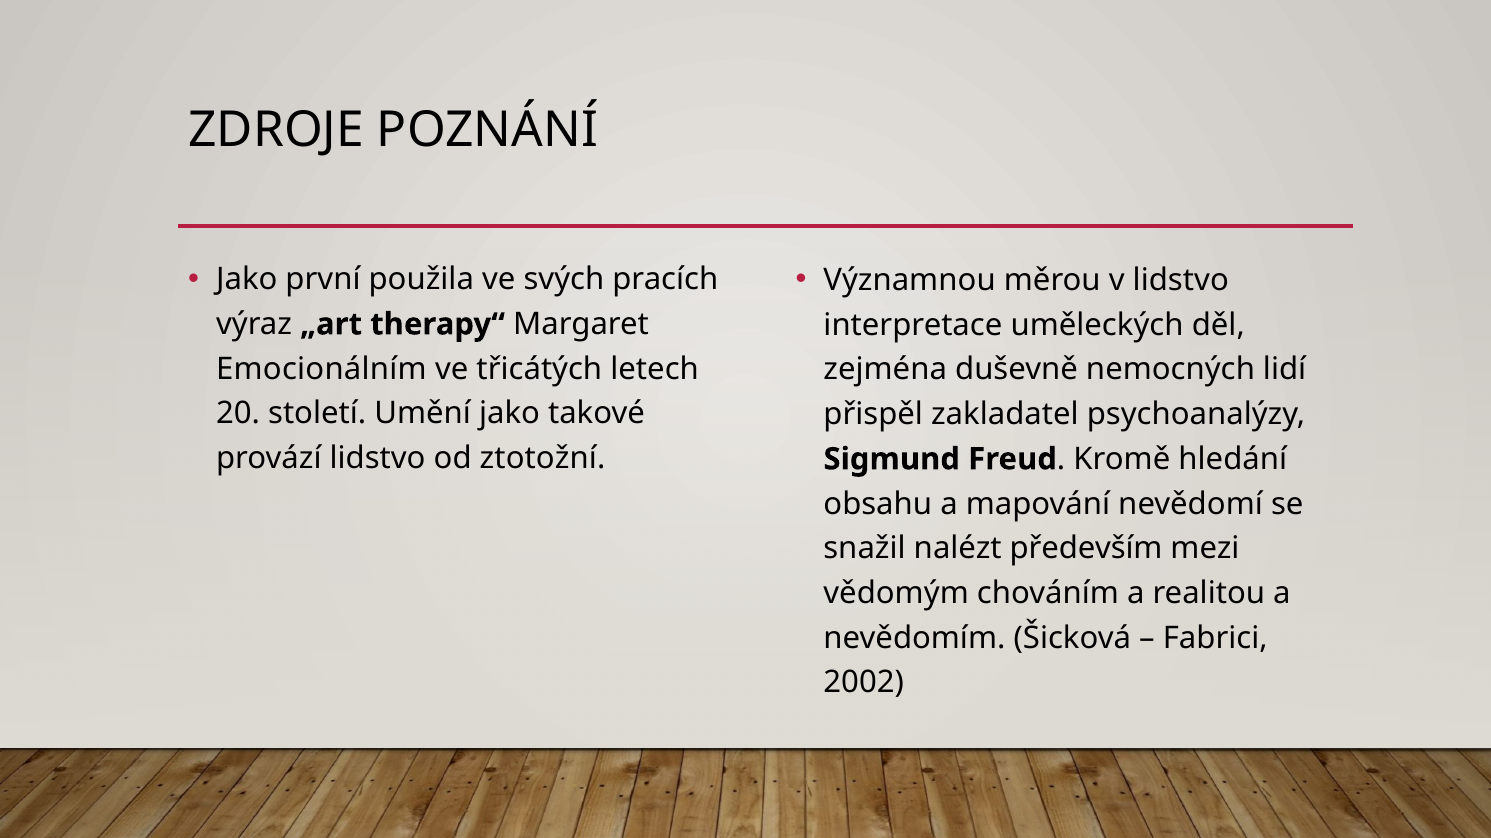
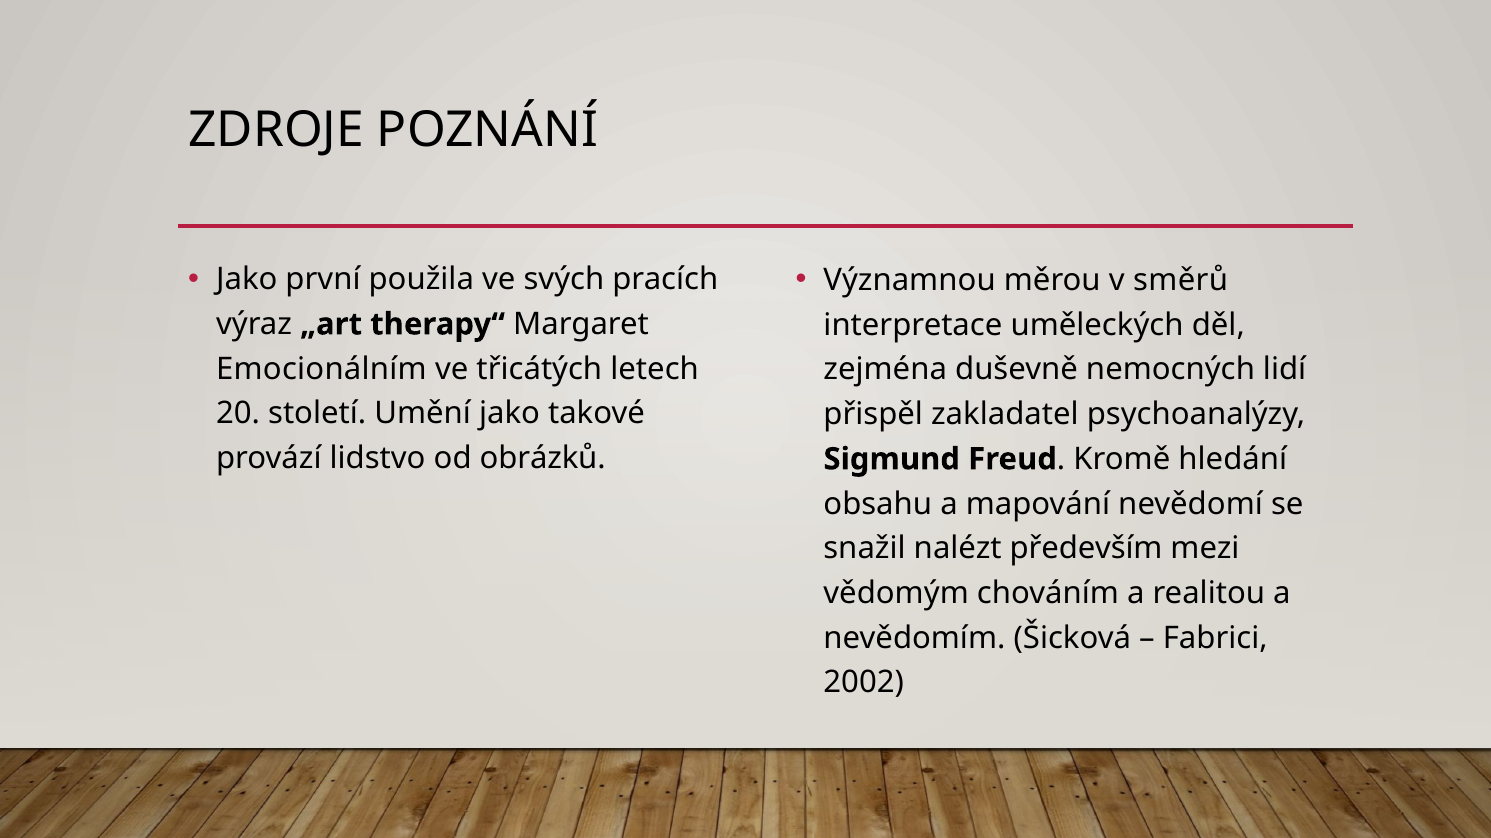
v lidstvo: lidstvo -> směrů (1181, 281)
ztotožní: ztotožní -> obrázků (543, 459)
